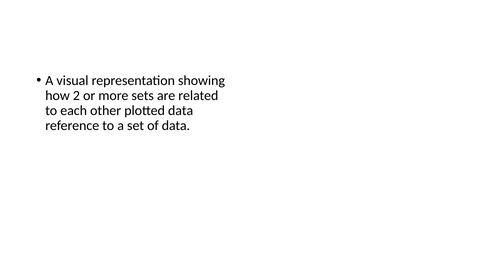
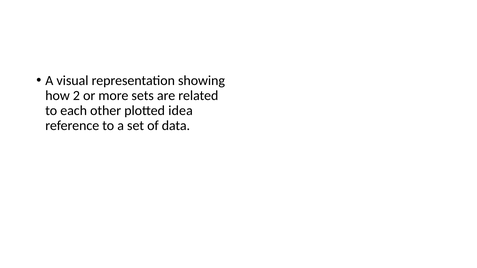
plotted data: data -> idea (181, 111)
